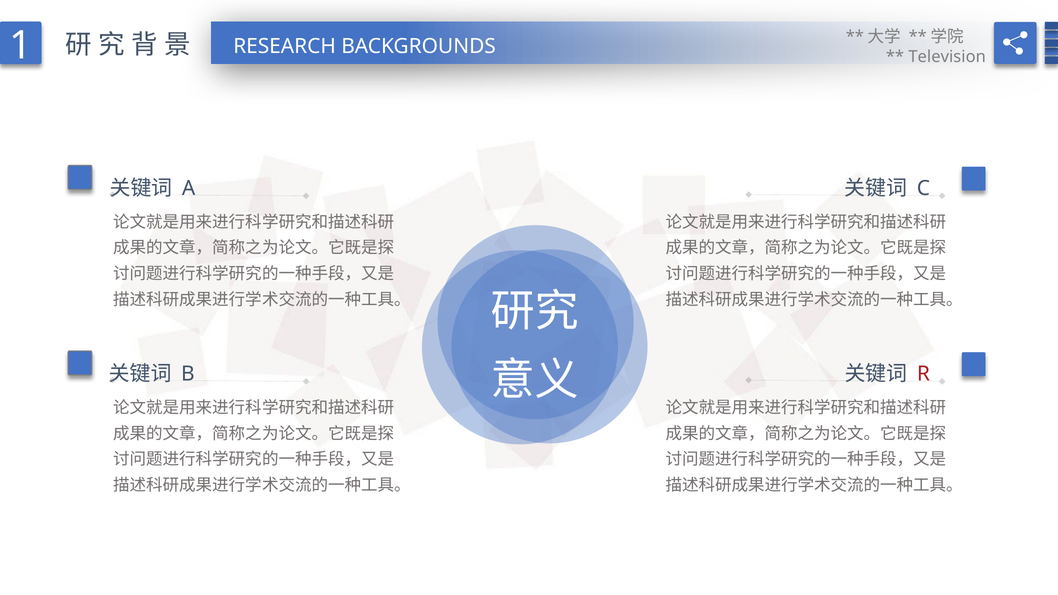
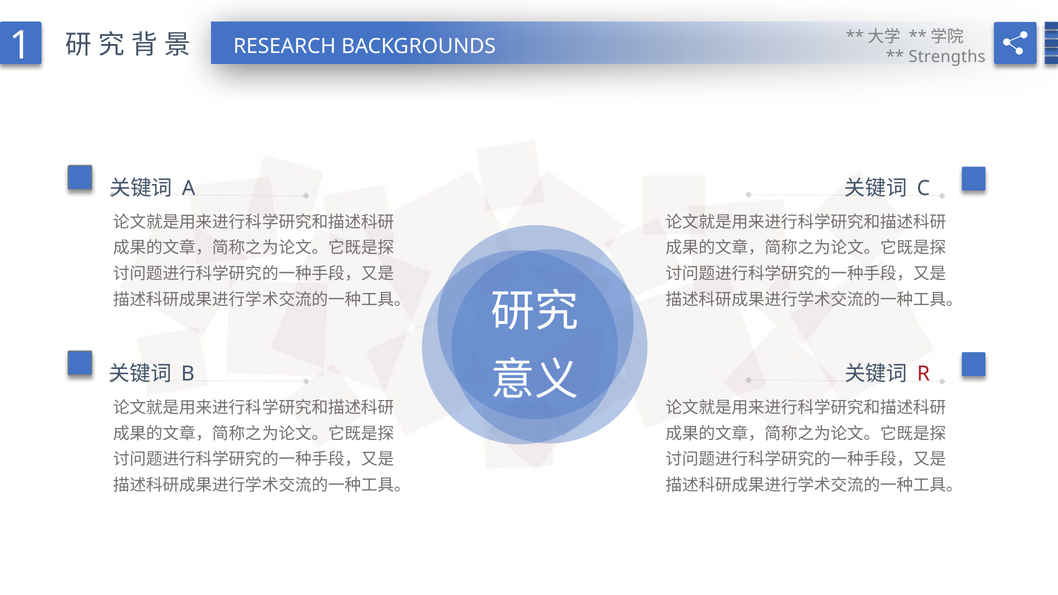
Television: Television -> Strengths (947, 57)
